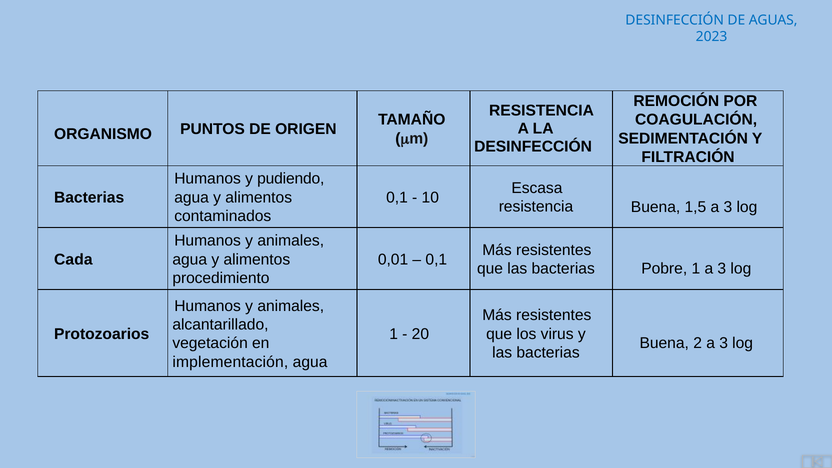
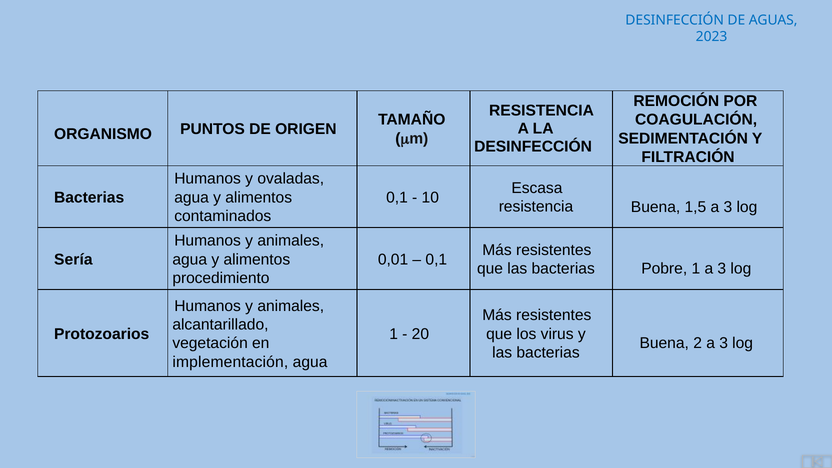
pudiendo: pudiendo -> ovaladas (291, 179)
Cada: Cada -> Sería (73, 259)
